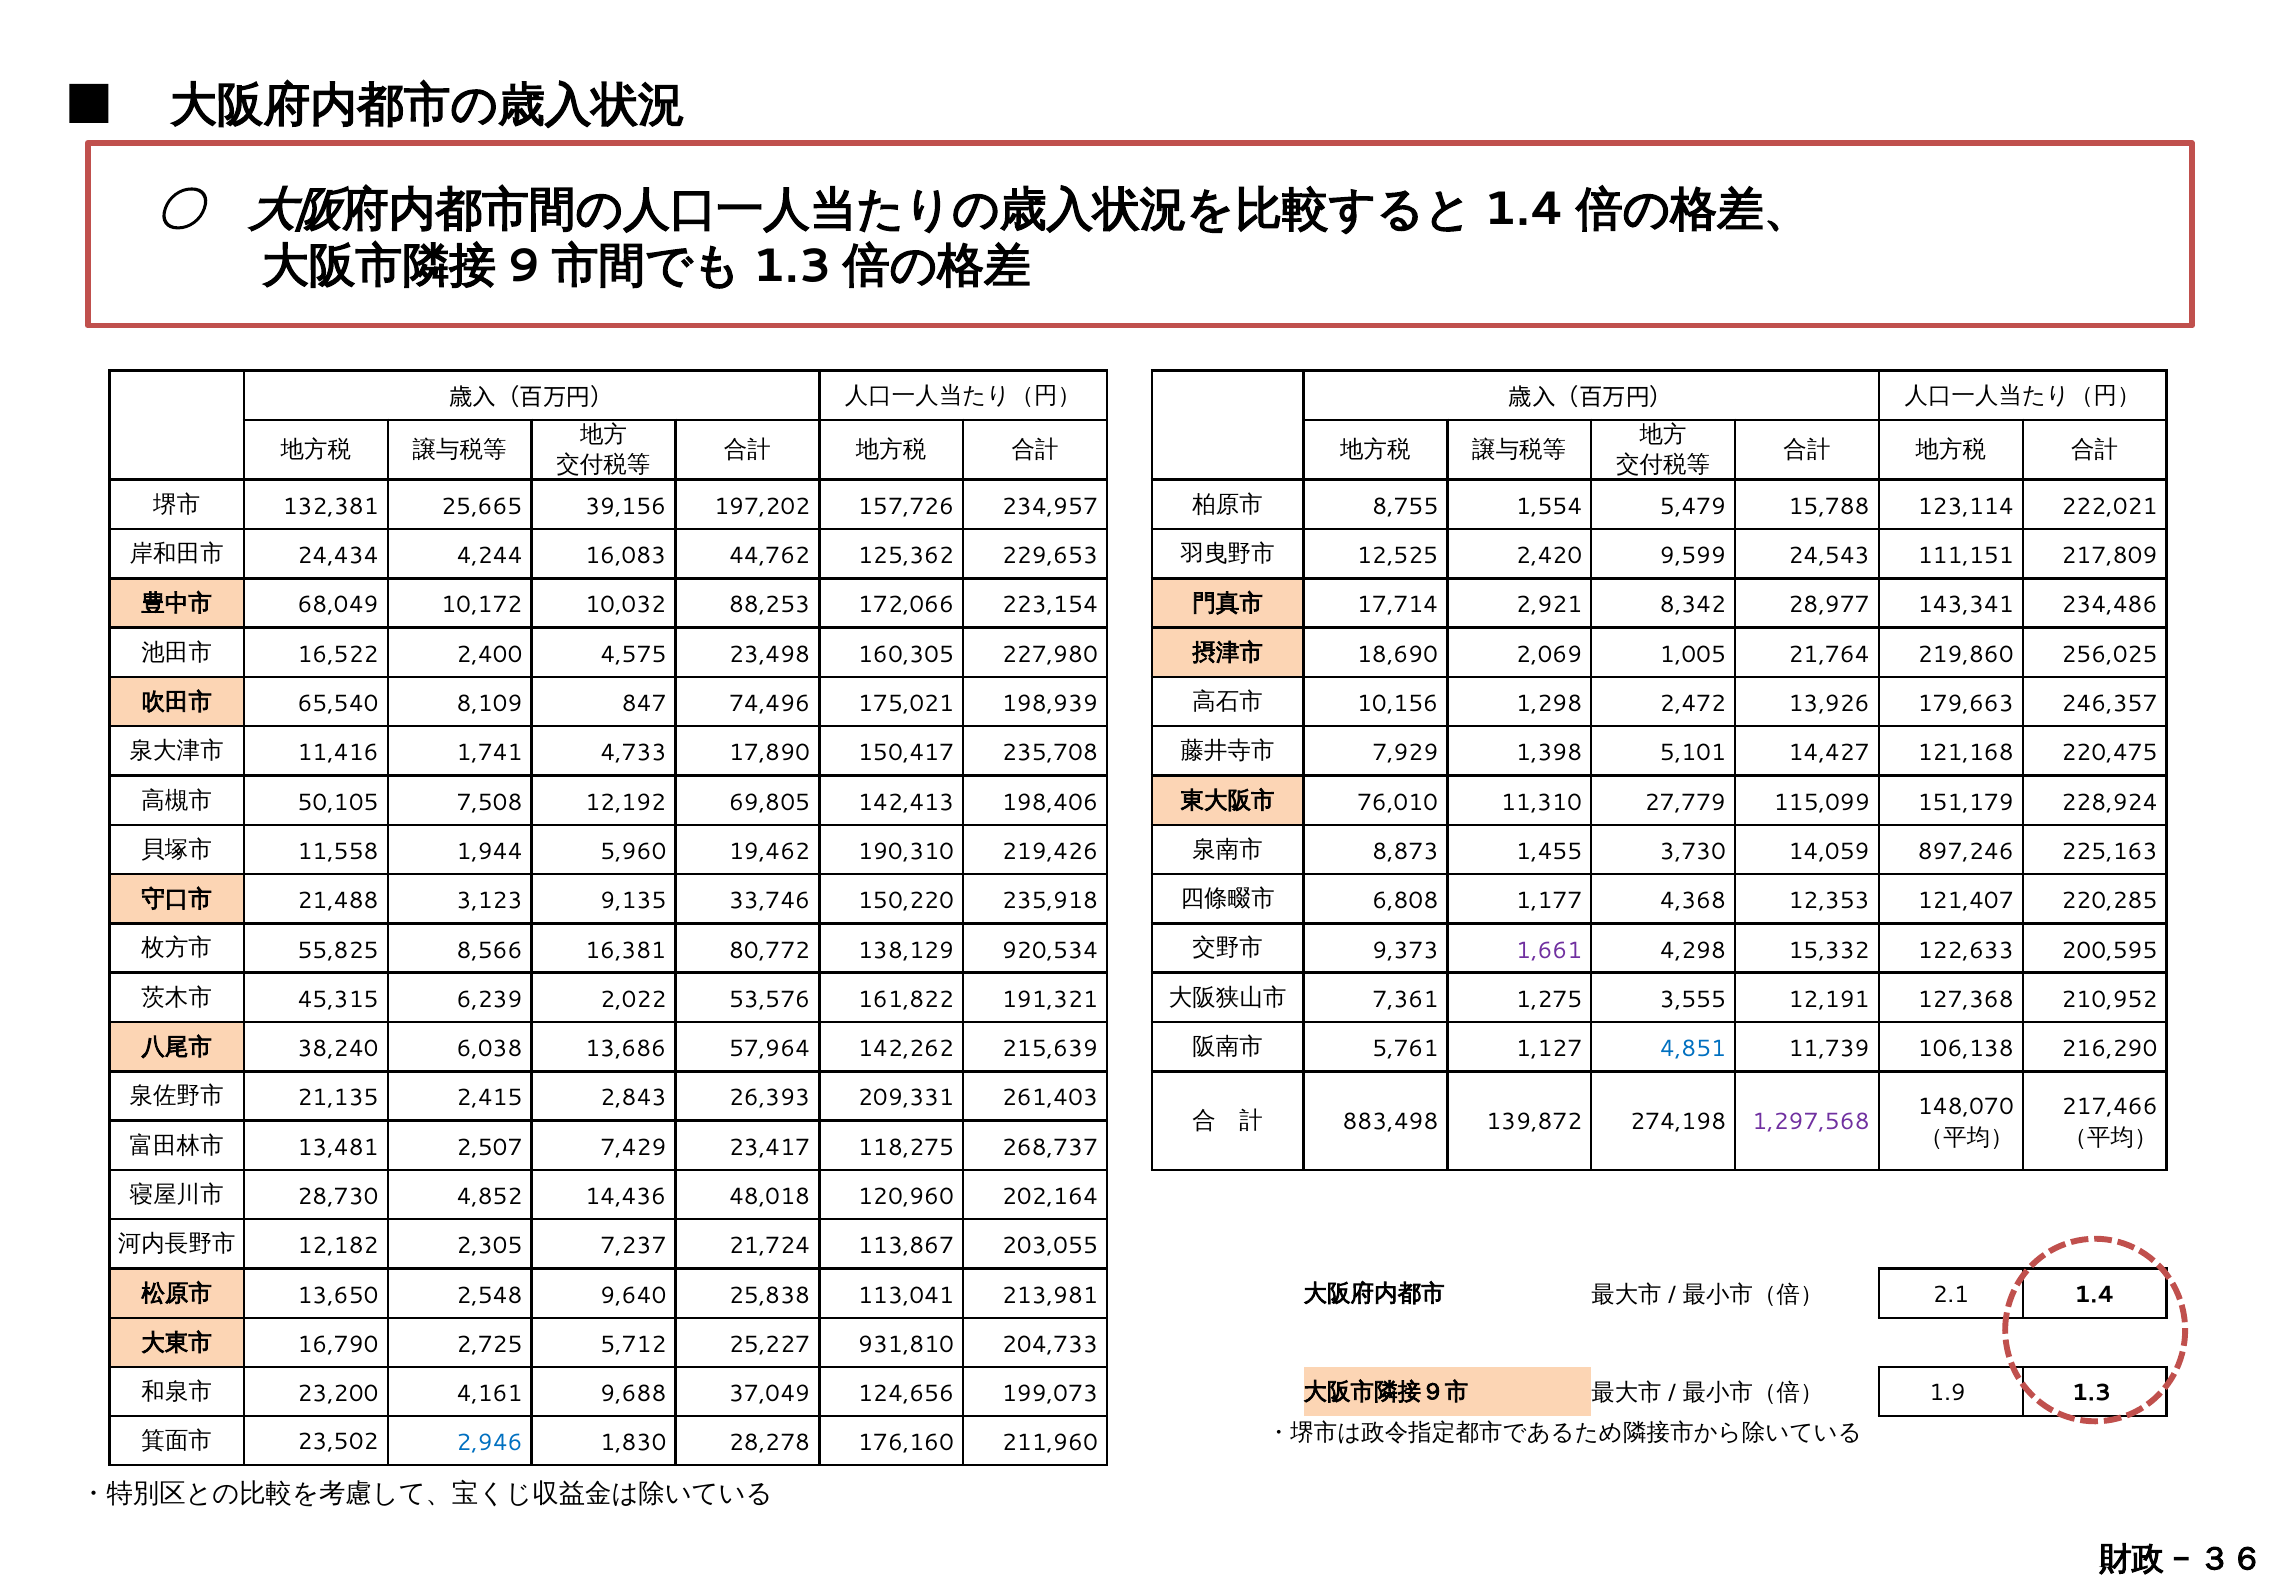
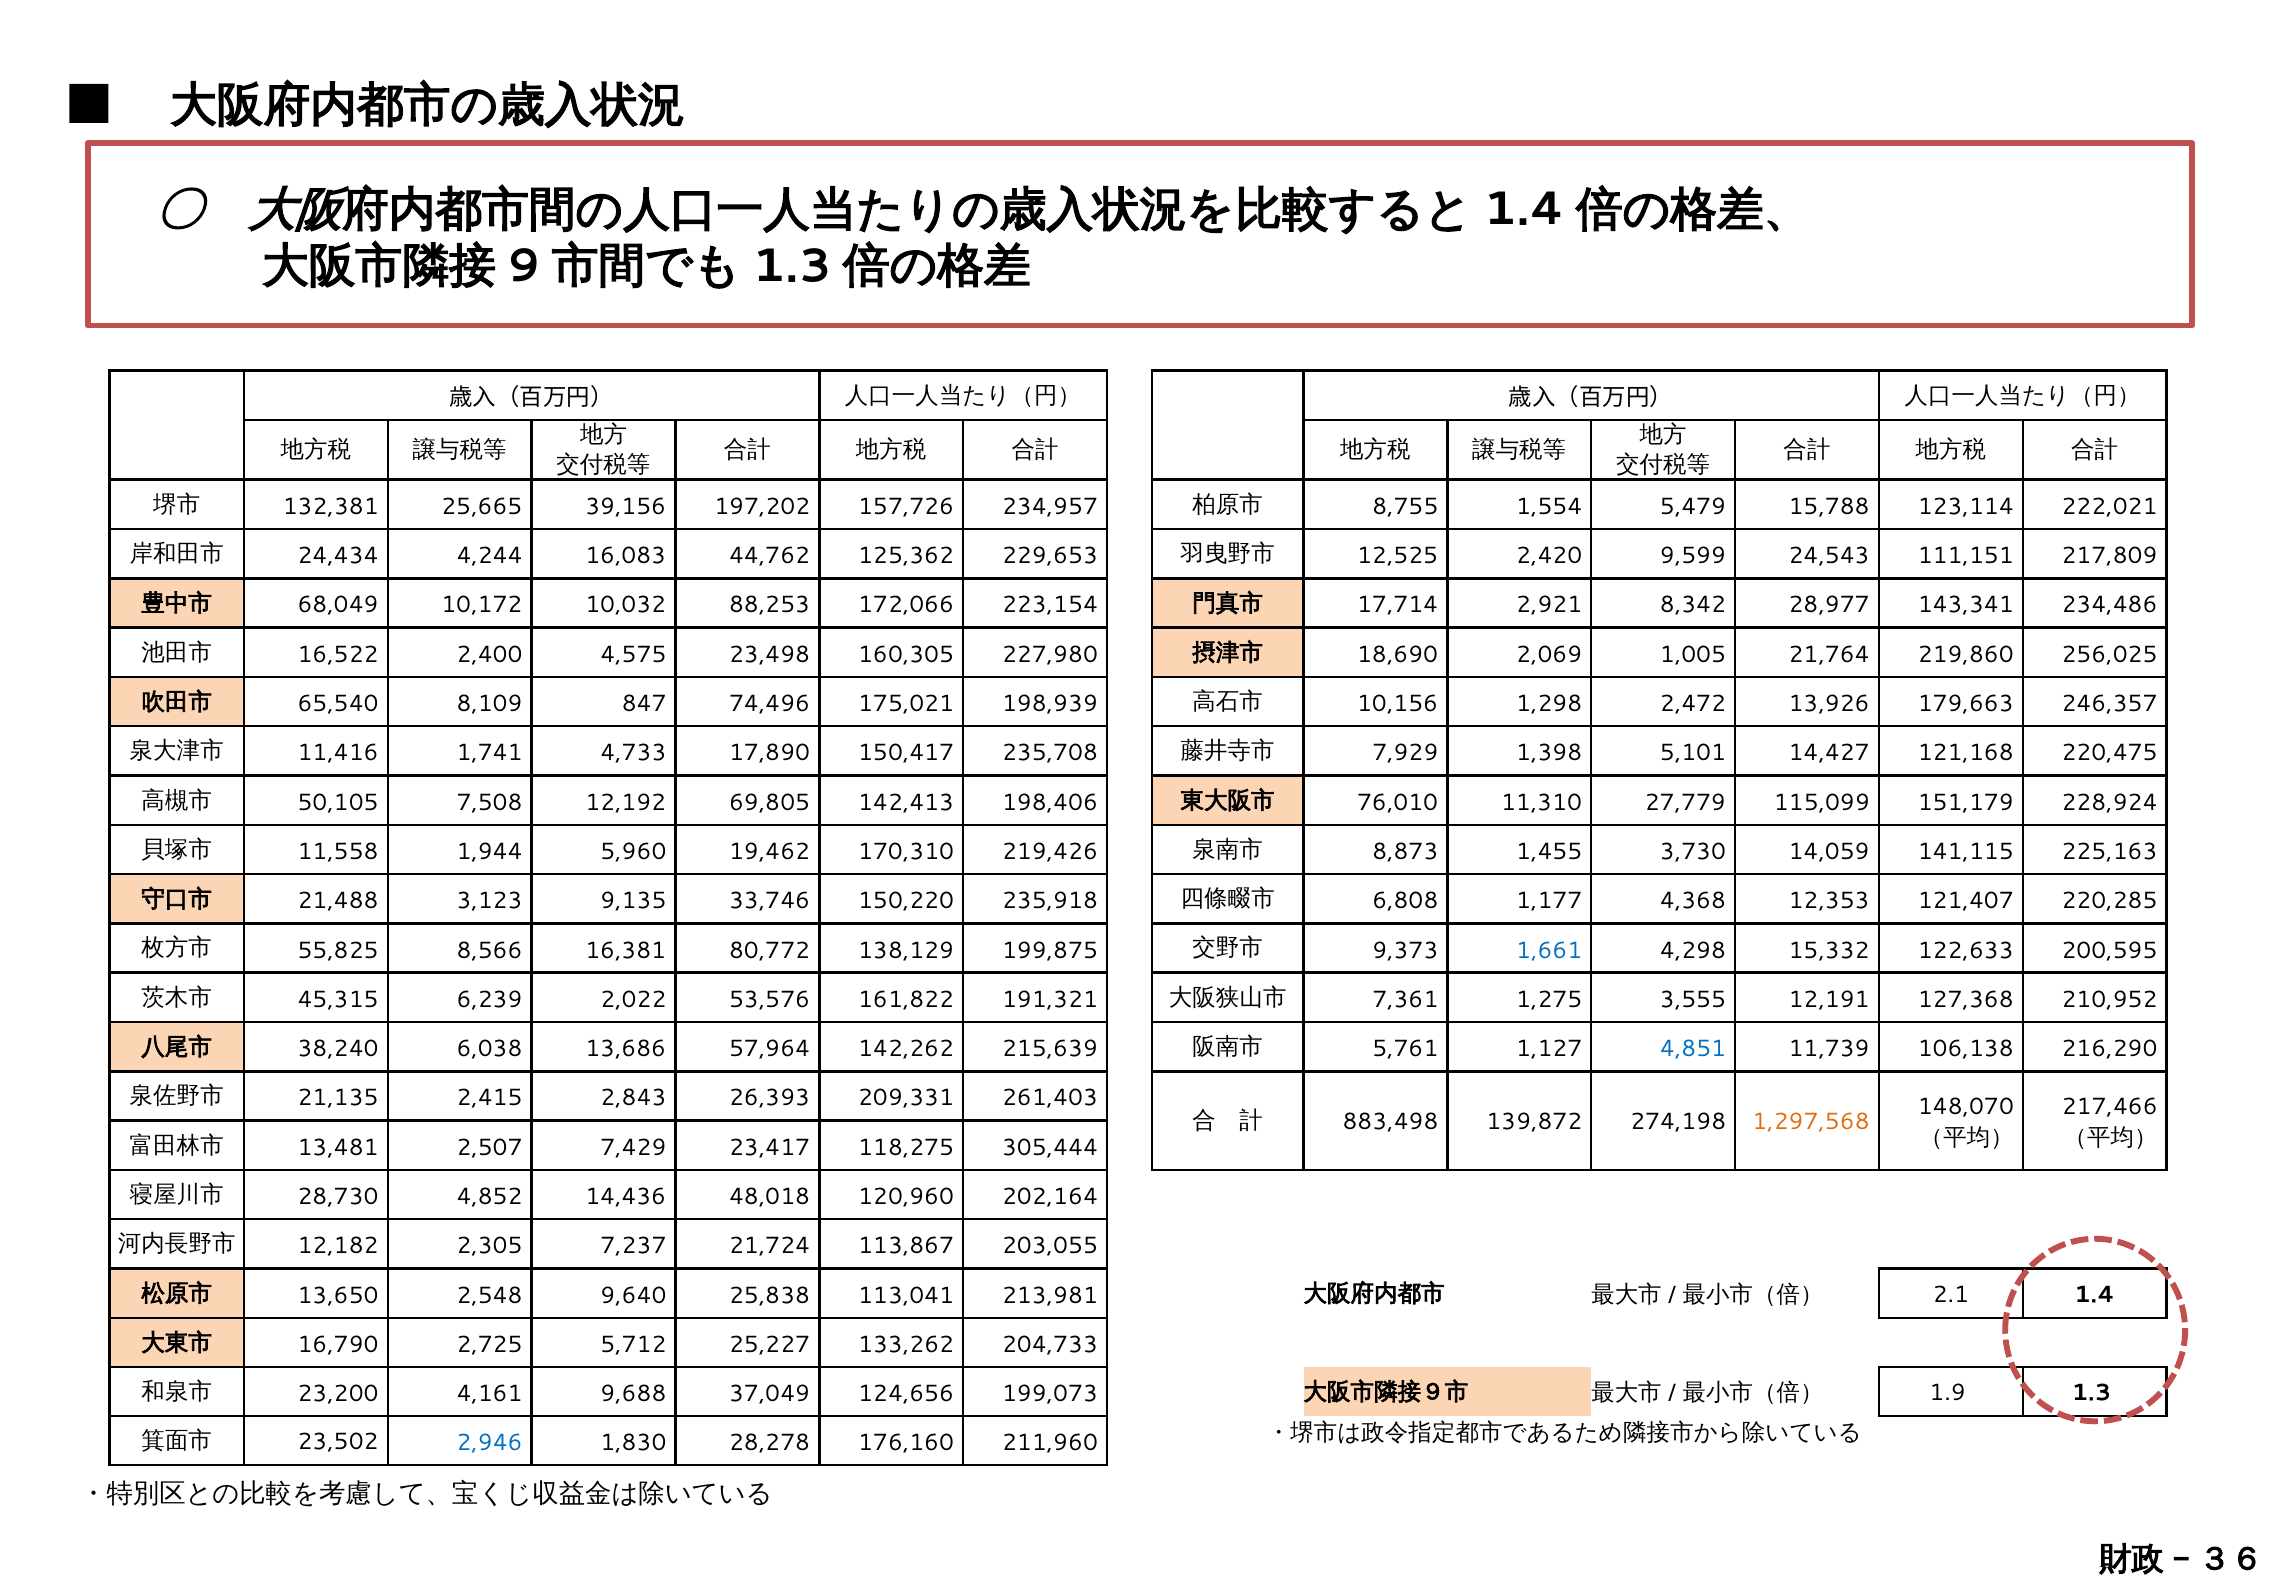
190,310: 190,310 -> 170,310 (906, 852)
897,246: 897,246 -> 141,115 (1966, 852)
920,534: 920,534 -> 199,875 (1050, 950)
1,661 colour: purple -> blue (1549, 950)
1,297,568 colour: purple -> orange (1811, 1122)
268,737: 268,737 -> 305,444 (1050, 1148)
931,810: 931,810 -> 133,262 (906, 1345)
